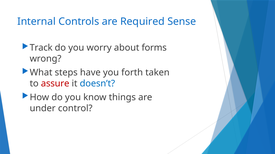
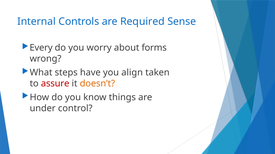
Track: Track -> Every (41, 48)
forth: forth -> align (132, 73)
doesn’t colour: blue -> orange (97, 84)
